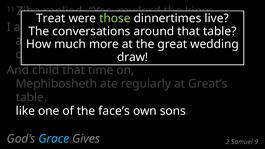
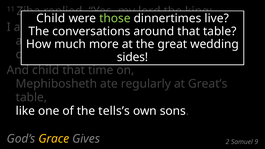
Treat: Treat -> Child (51, 18)
draw: draw -> sides (133, 57)
face’s: face’s -> tells’s (114, 111)
Grace colour: light blue -> yellow (54, 139)
